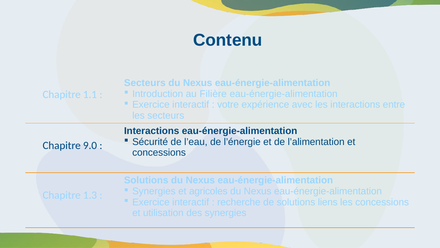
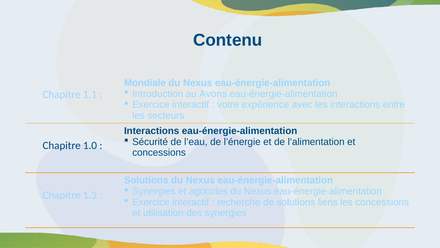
Secteurs: Secteurs -> Mondiale (145, 83)
Filière: Filière -> Avons (213, 94)
9.0: 9.0 -> 1.0 (90, 145)
